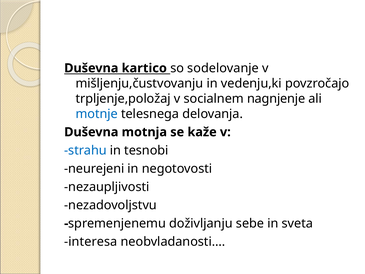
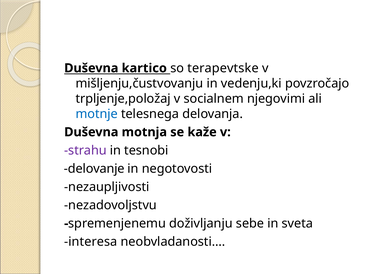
sodelovanje: sodelovanje -> terapevtske (223, 68)
nagnjenje: nagnjenje -> njegovimi (276, 99)
strahu colour: blue -> purple (85, 150)
neurejeni: neurejeni -> delovanje (94, 168)
